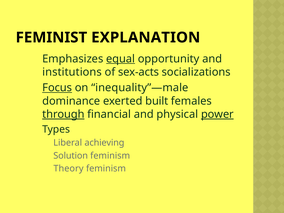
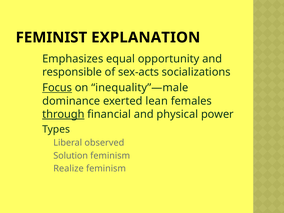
equal underline: present -> none (121, 59)
institutions: institutions -> responsible (72, 72)
built: built -> lean (157, 101)
power underline: present -> none (217, 114)
achieving: achieving -> observed (104, 143)
Theory: Theory -> Realize (69, 168)
